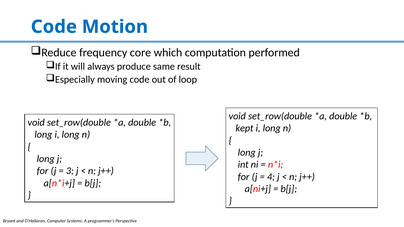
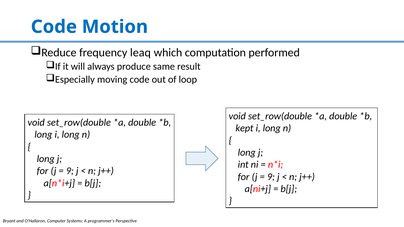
core: core -> leaq (140, 53)
3: 3 -> 9 (70, 171)
4: 4 -> 9 (271, 177)
